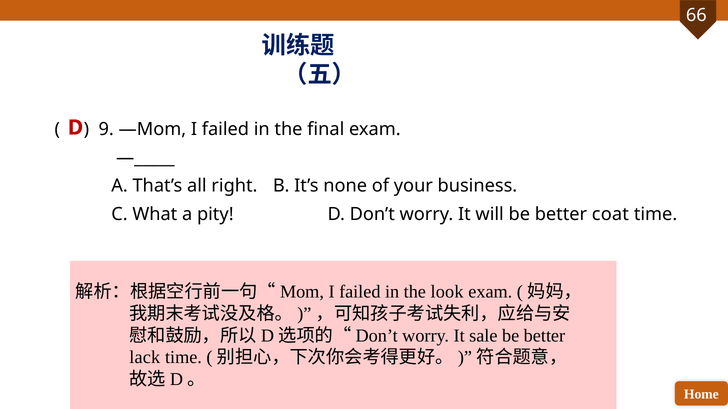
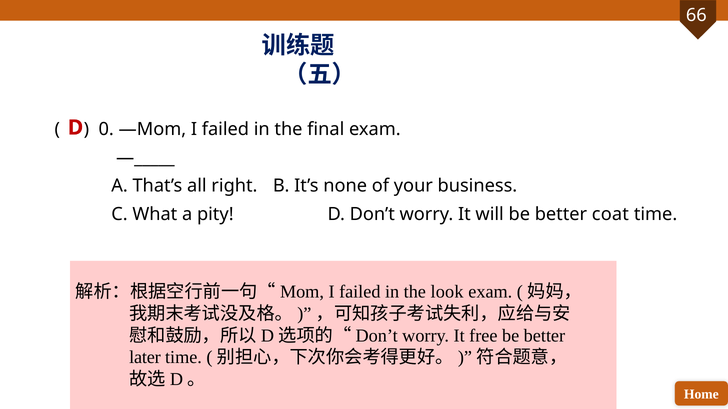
9: 9 -> 0 (106, 129)
sale: sale -> free (483, 336)
lack: lack -> later (145, 358)
